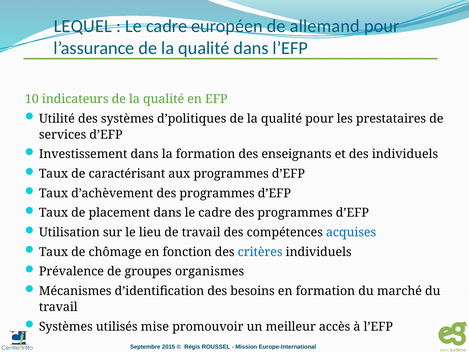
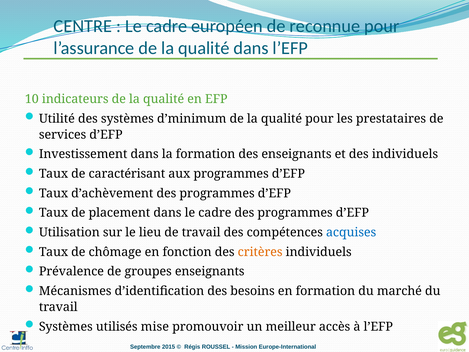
LEQUEL: LEQUEL -> CENTRE (83, 26)
allemand: allemand -> reconnue (325, 26)
d’politiques: d’politiques -> d’minimum (192, 119)
critères colour: blue -> orange (260, 252)
groupes organismes: organismes -> enseignants (210, 271)
